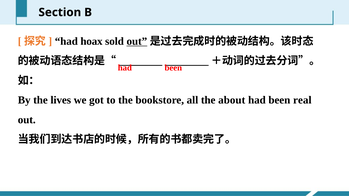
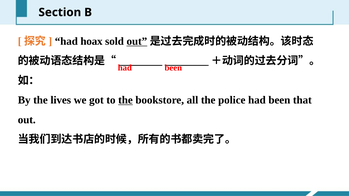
the underline: none -> present (125, 100)
about: about -> police (232, 100)
real: real -> that (302, 100)
